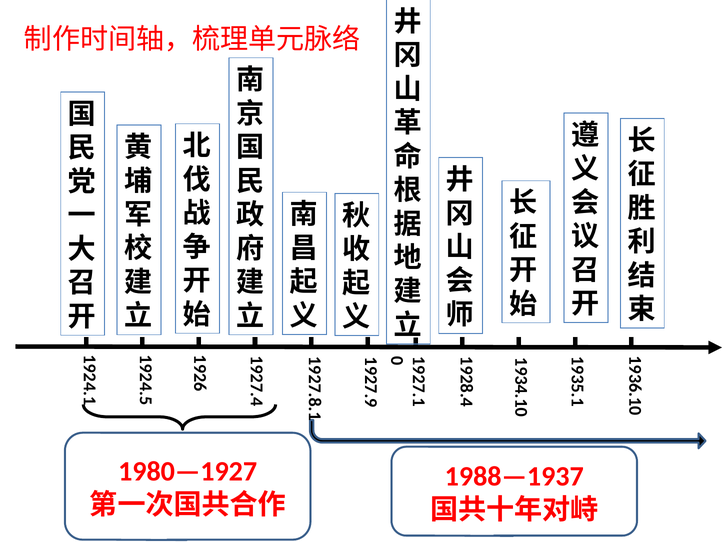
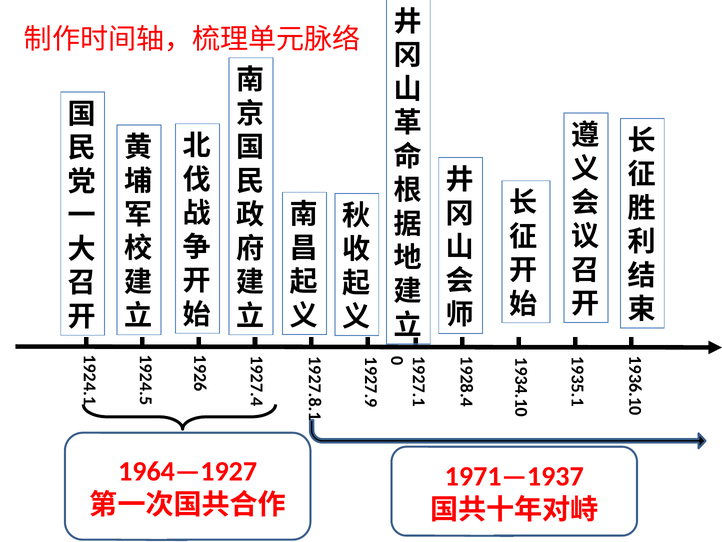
1980—1927: 1980—1927 -> 1964—1927 (188, 471)
1988—1937: 1988—1937 -> 1971—1937 (514, 476)
